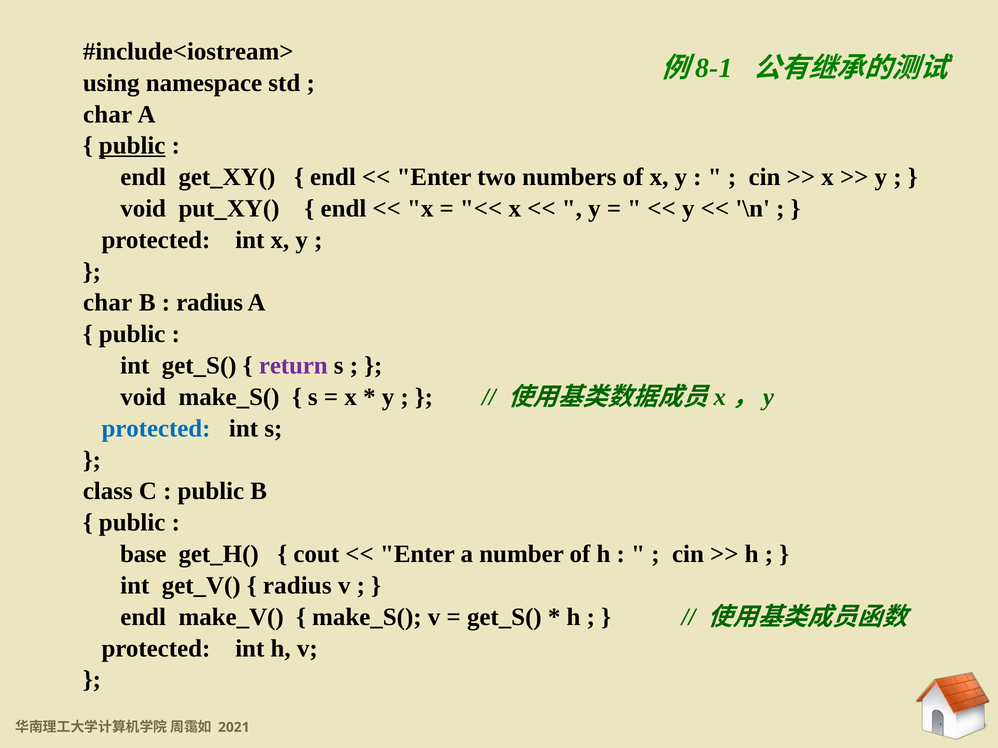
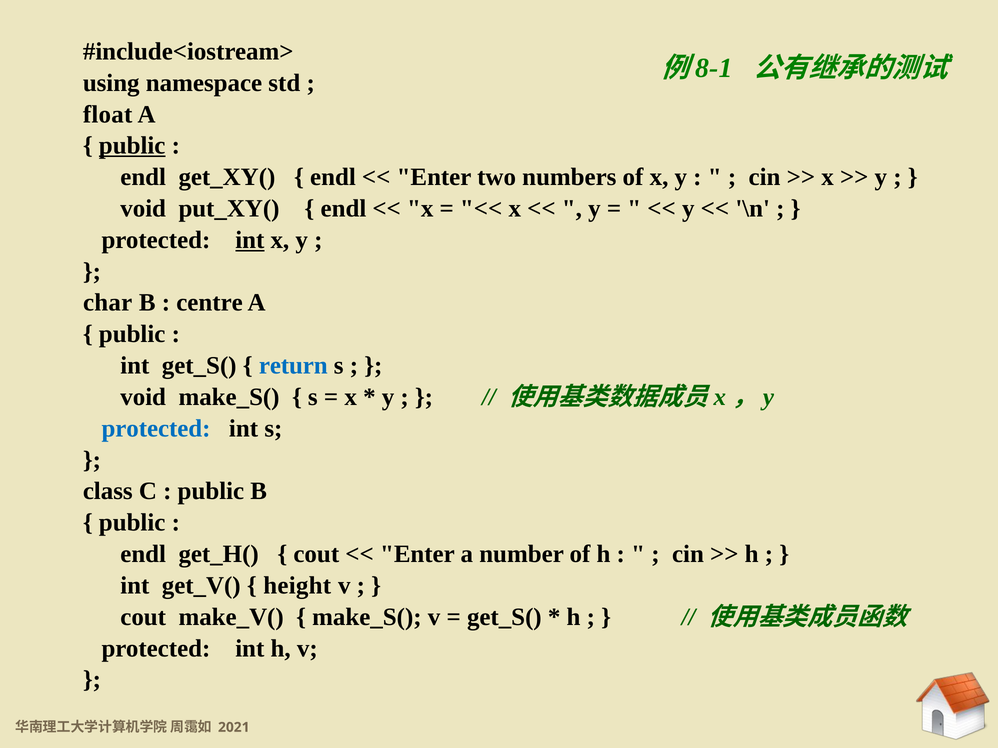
char: char -> float (108, 114)
int underline: none -> present (250, 240)
radius: radius -> centre (210, 303)
return colour: purple -> blue (293, 366)
base: base -> endl (143, 554)
radius: radius -> height (297, 586)
endl: endl -> cout (143, 617)
